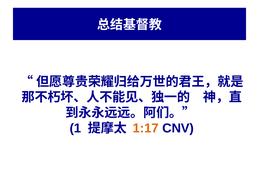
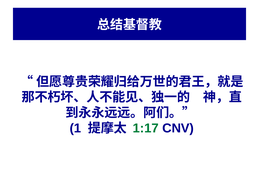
1:17 colour: orange -> green (146, 128)
